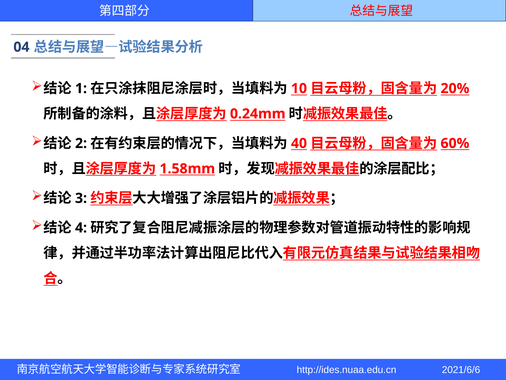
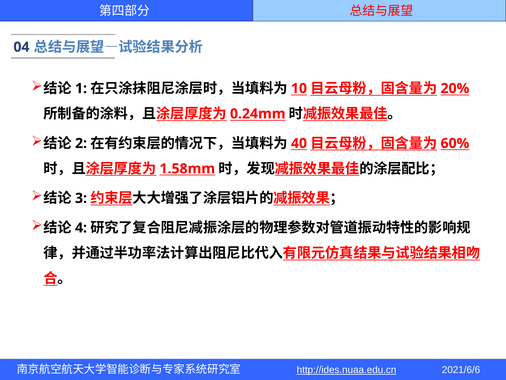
http://ides.nuaa.edu.cn underline: none -> present (347, 370)
